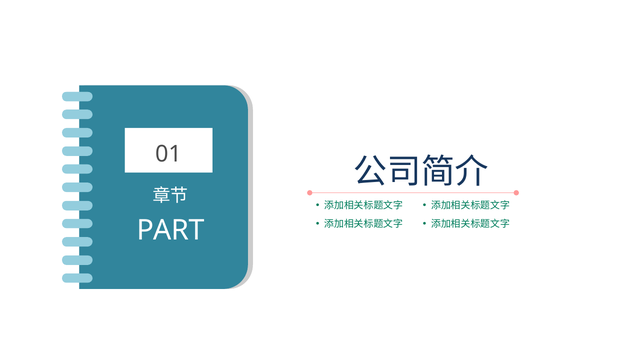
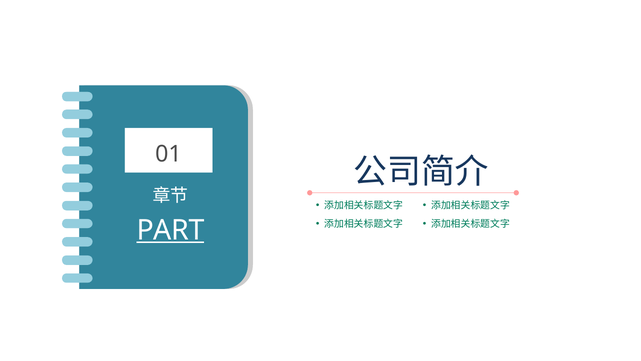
PART underline: none -> present (171, 230)
